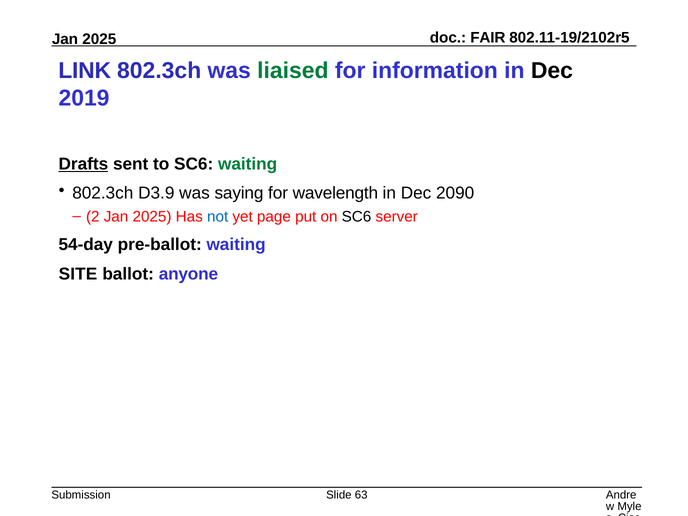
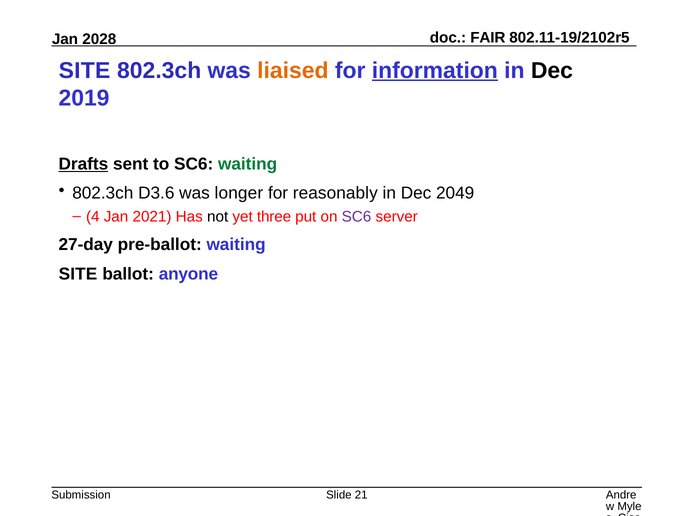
2025: 2025 -> 2028 (99, 39)
LINK: LINK -> SITE (85, 70)
liaised colour: green -> orange (293, 70)
information underline: none -> present (435, 70)
D3.9: D3.9 -> D3.6 (156, 193)
saying: saying -> longer (239, 193)
wavelength: wavelength -> reasonably (335, 193)
2090: 2090 -> 2049 (455, 193)
2: 2 -> 4 (93, 216)
2025: 2025 -> 2021 (152, 216)
not colour: blue -> black (218, 216)
page: page -> three (274, 216)
SC6 colour: black -> purple (356, 216)
54-day: 54-day -> 27-day (86, 245)
63: 63 -> 21 (361, 495)
